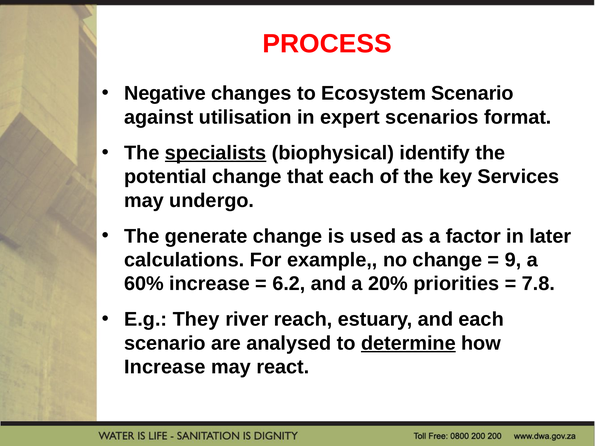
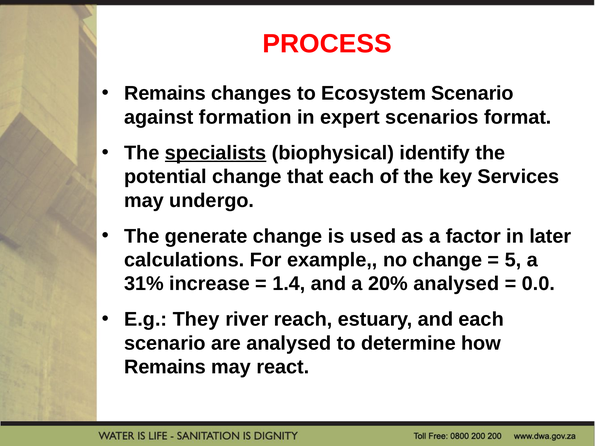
Negative: Negative -> Remains (165, 93)
utilisation: utilisation -> formation (245, 117)
9: 9 -> 5 (513, 260)
60%: 60% -> 31% (144, 284)
6.2: 6.2 -> 1.4 (289, 284)
20% priorities: priorities -> analysed (456, 284)
7.8: 7.8 -> 0.0 (538, 284)
determine underline: present -> none (408, 343)
Increase: Increase -> Remains (165, 367)
